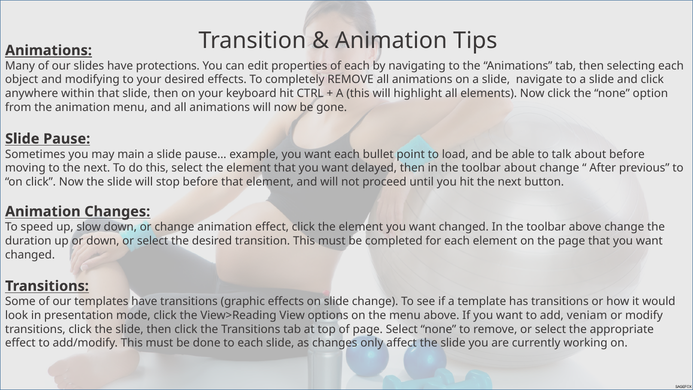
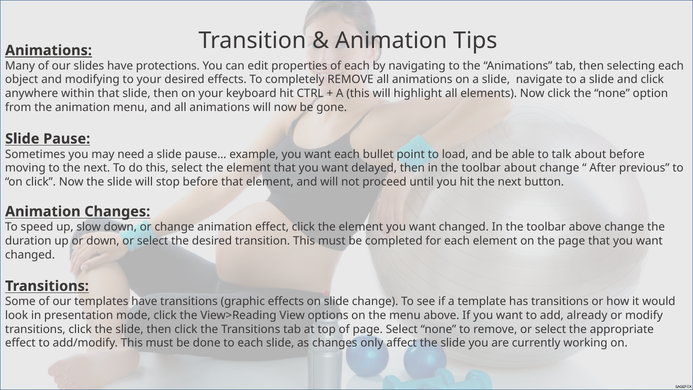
main: main -> need (131, 154)
veniam: veniam -> already (587, 315)
